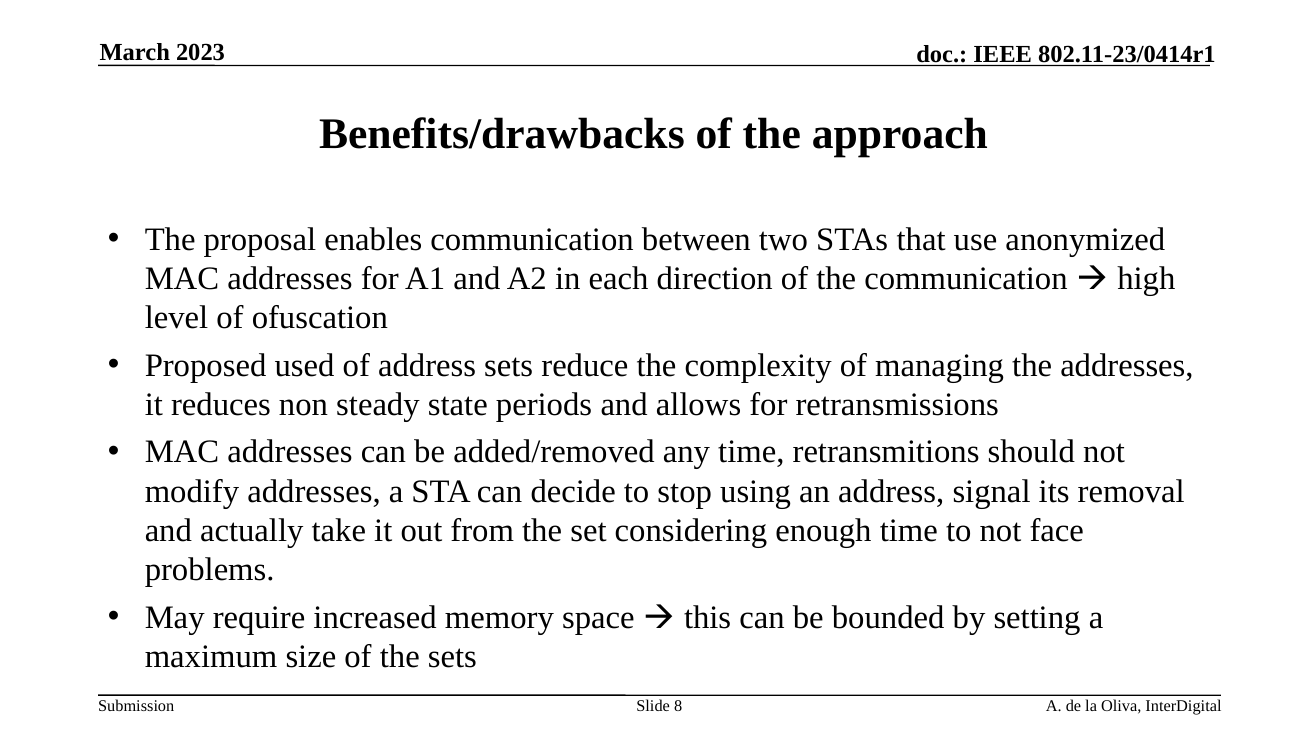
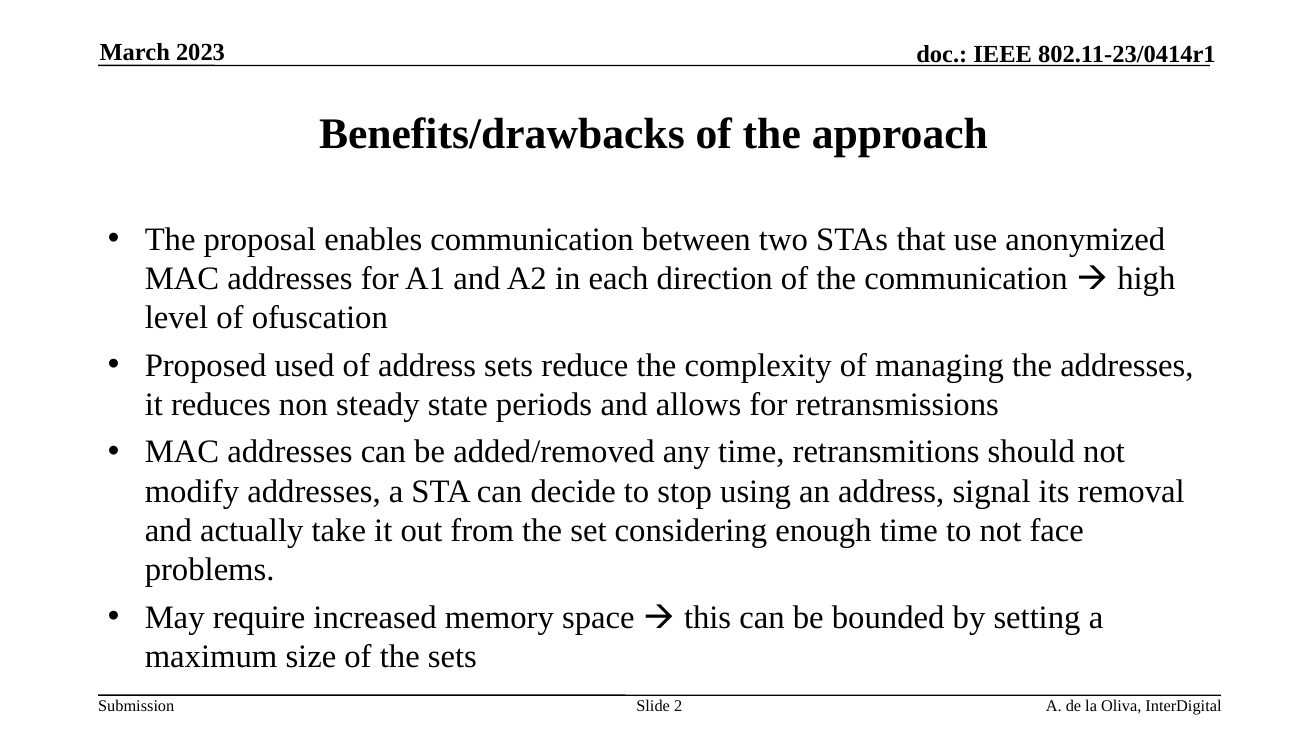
8: 8 -> 2 (678, 706)
